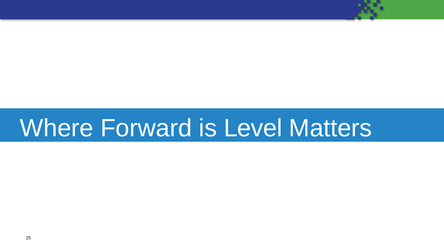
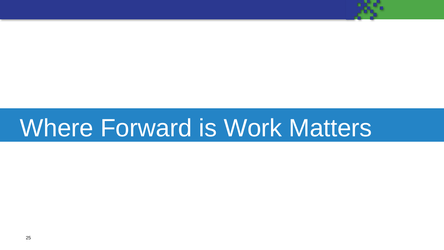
Level: Level -> Work (253, 128)
